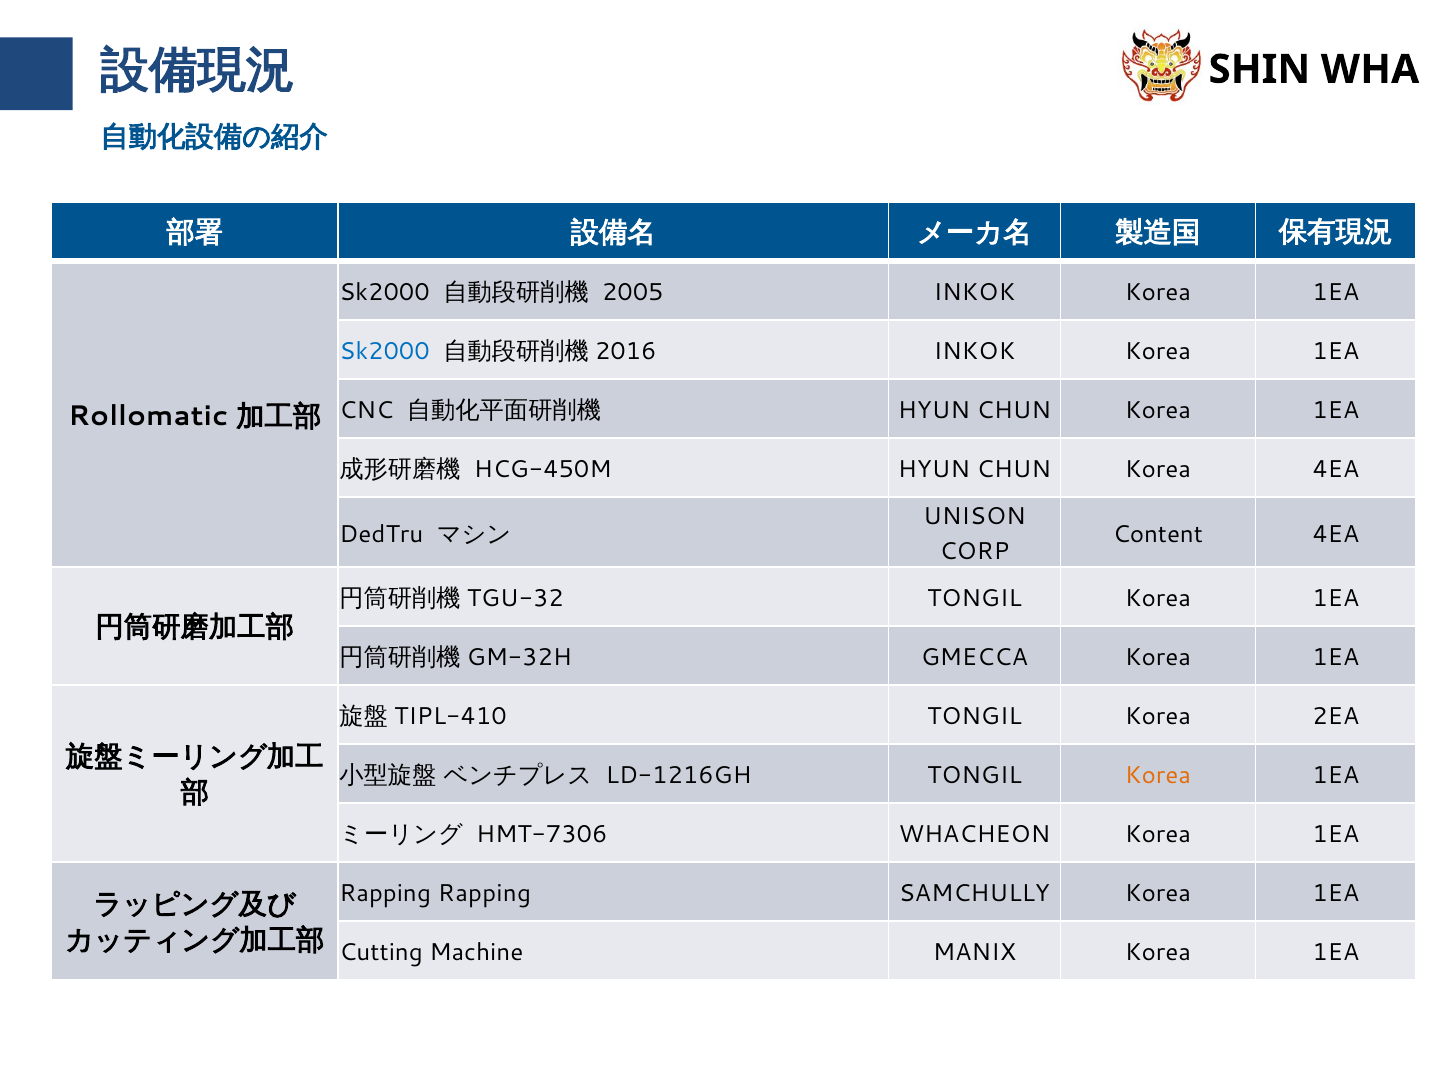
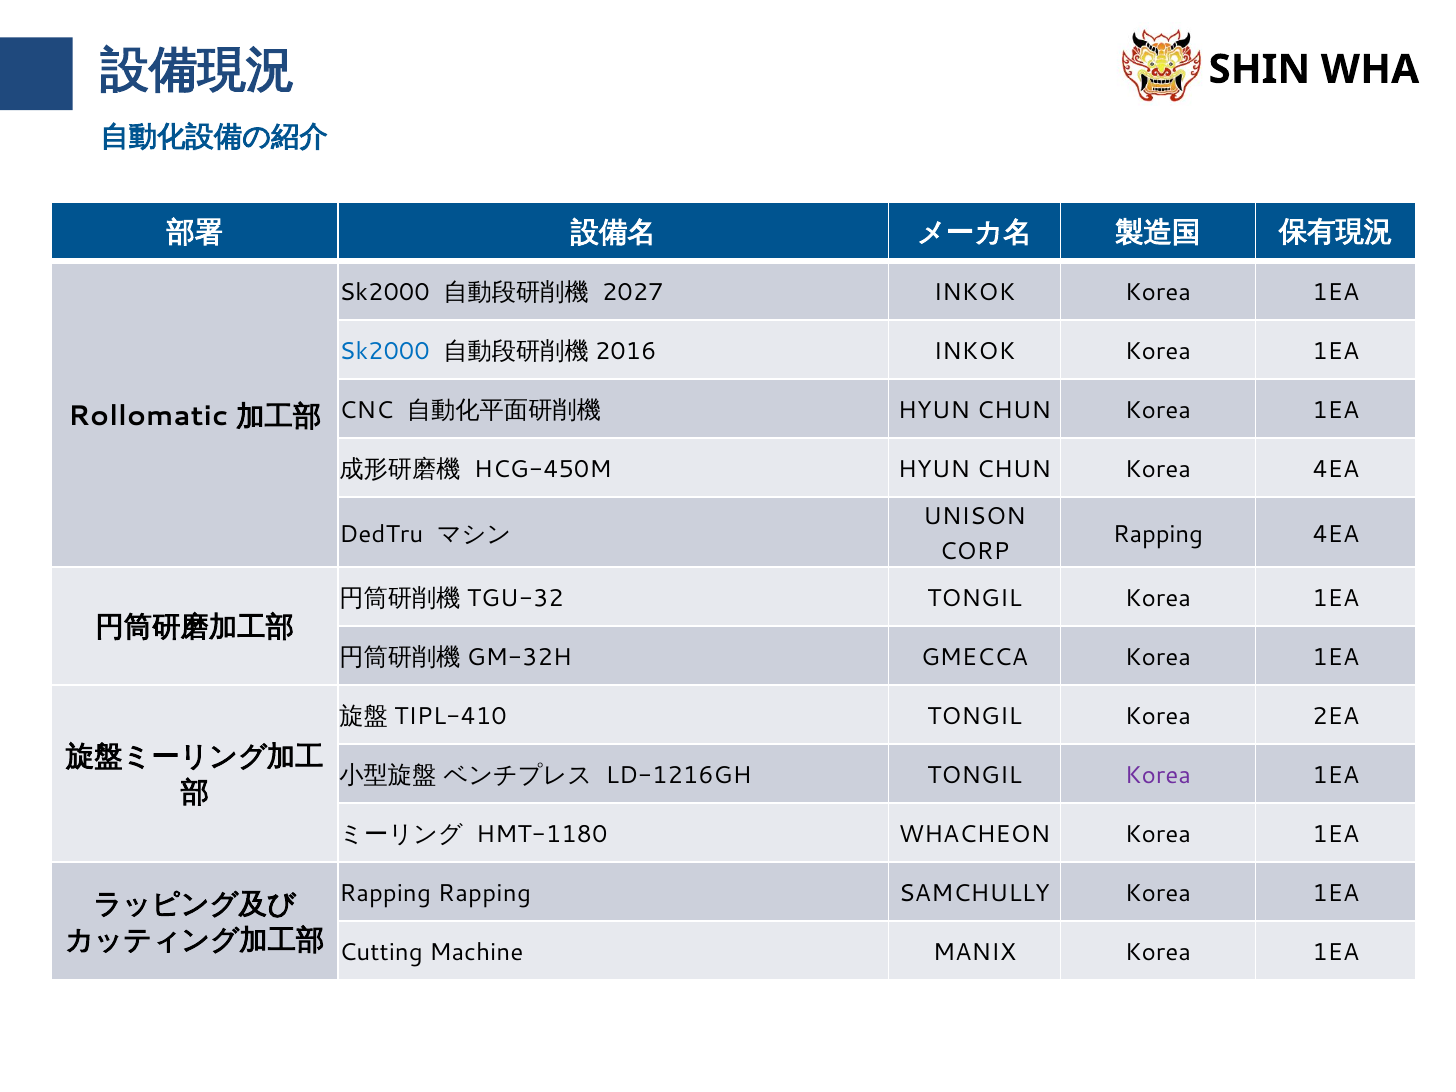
2005: 2005 -> 2027 (633, 293)
Content: Content -> Rapping (1158, 534)
Korea colour: orange -> purple (1158, 776)
HMT-7306: HMT-7306 -> HMT-1180 (542, 835)
